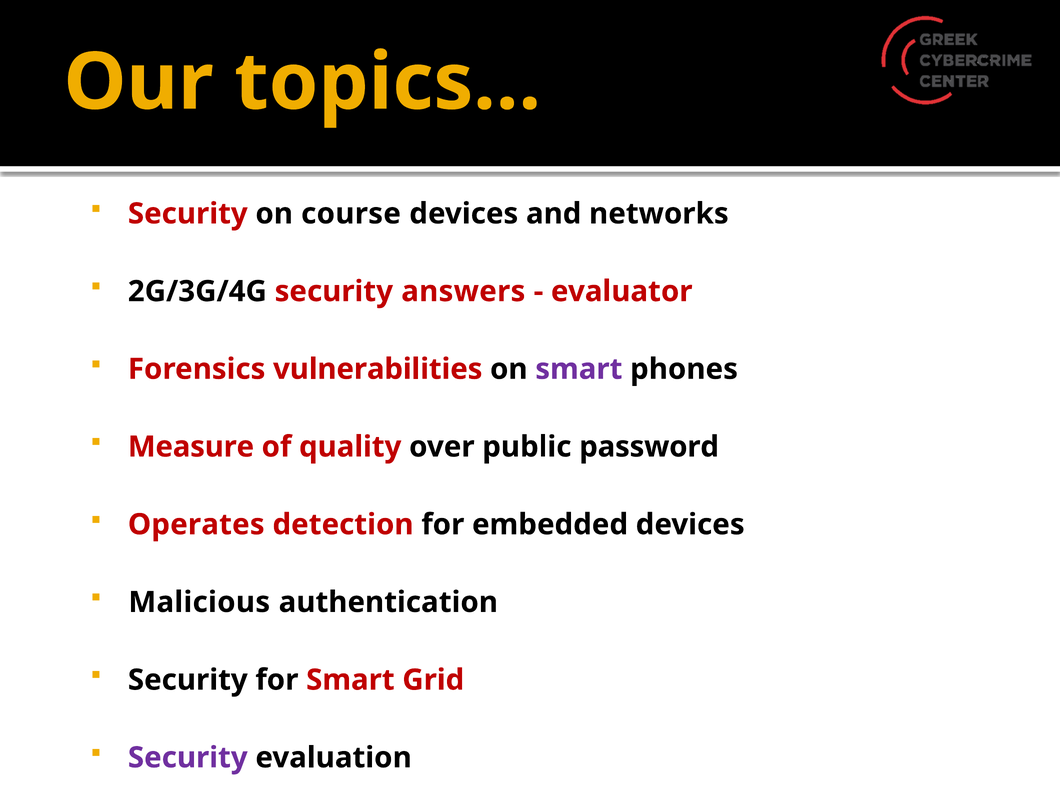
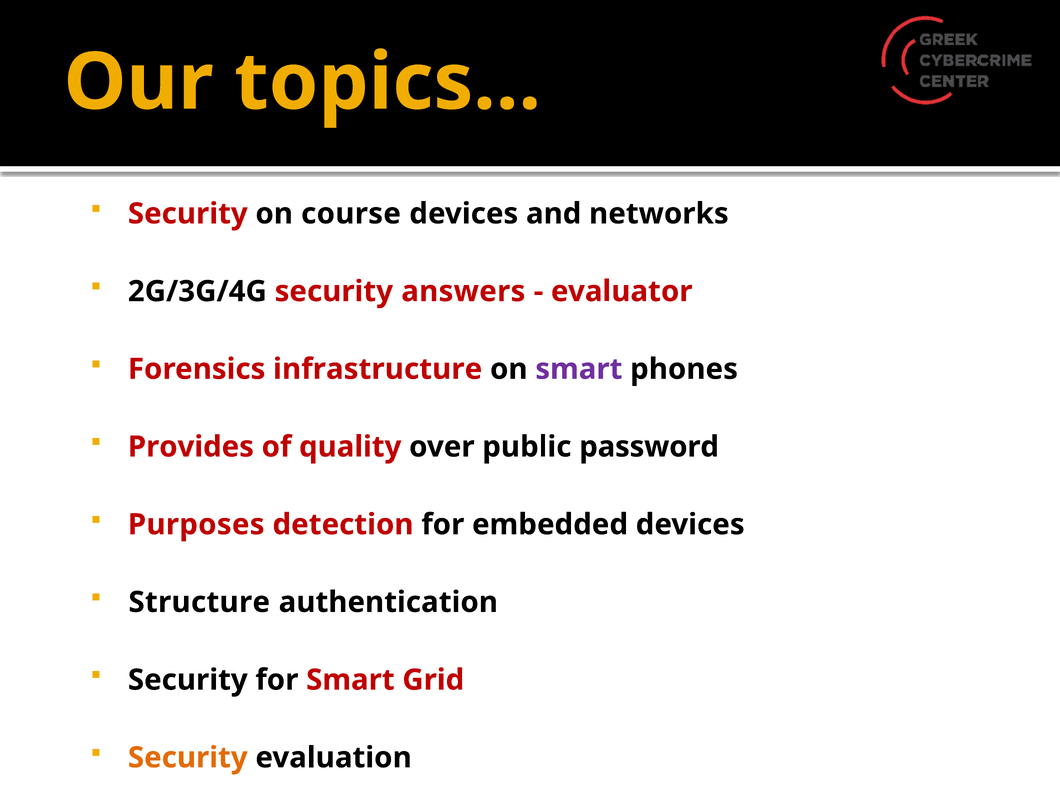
vulnerabilities: vulnerabilities -> infrastructure (378, 369)
Measure: Measure -> Provides (191, 447)
Operates: Operates -> Purposes (196, 525)
Malicious: Malicious -> Structure (199, 602)
Security colour: purple -> orange (188, 758)
